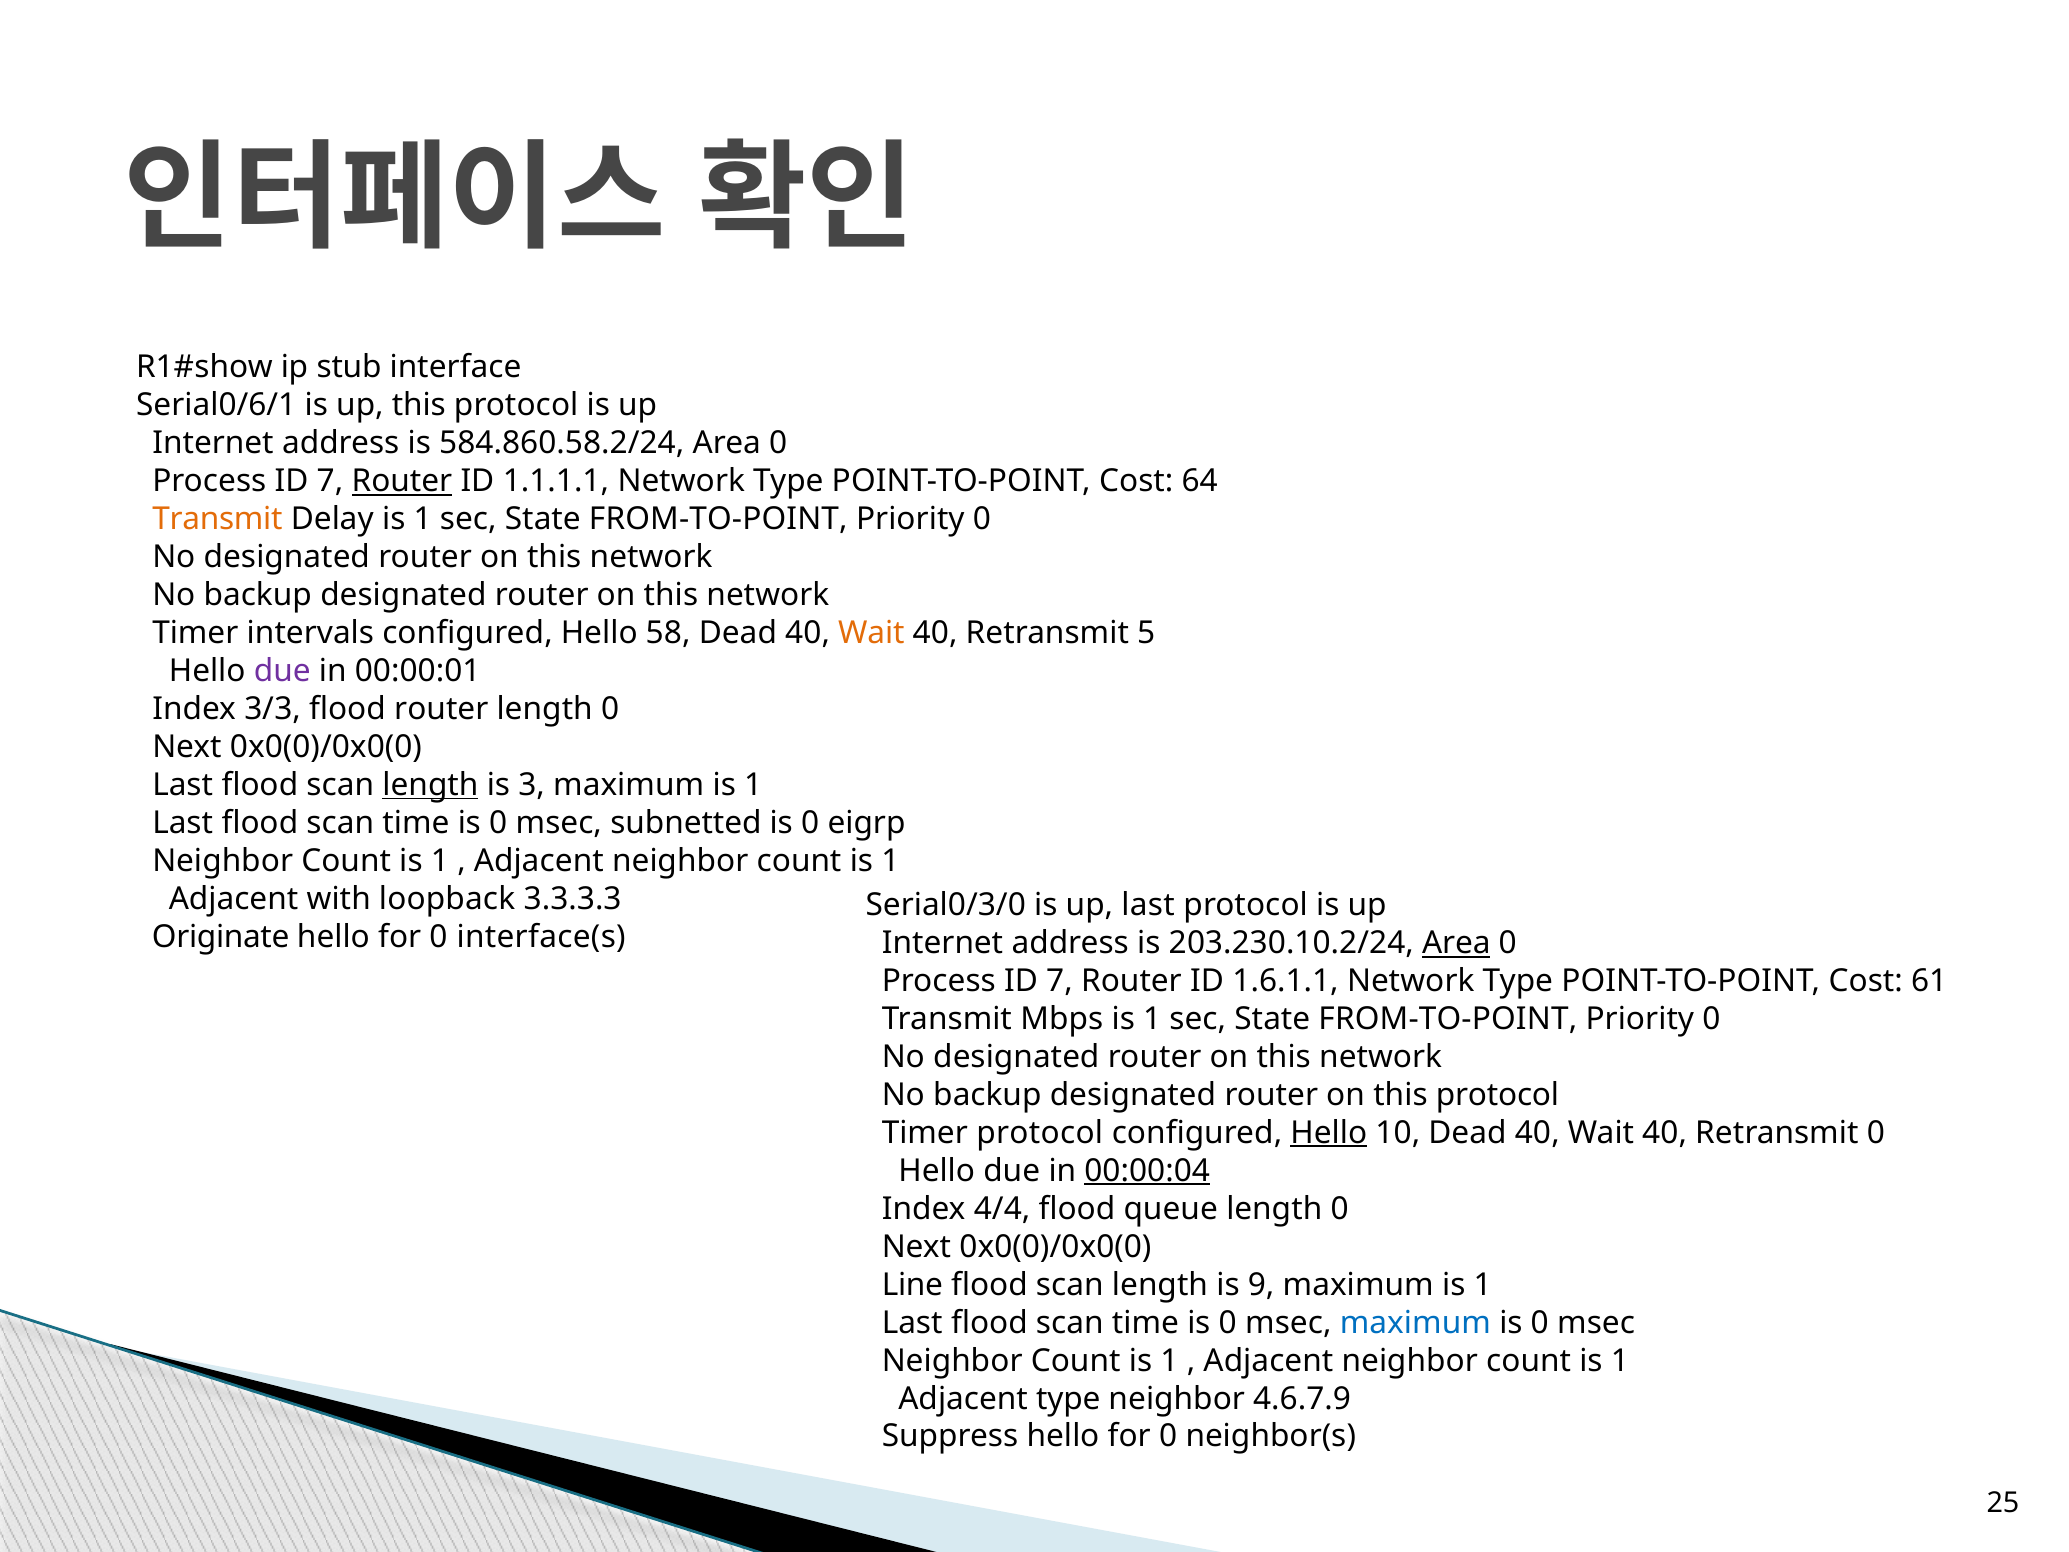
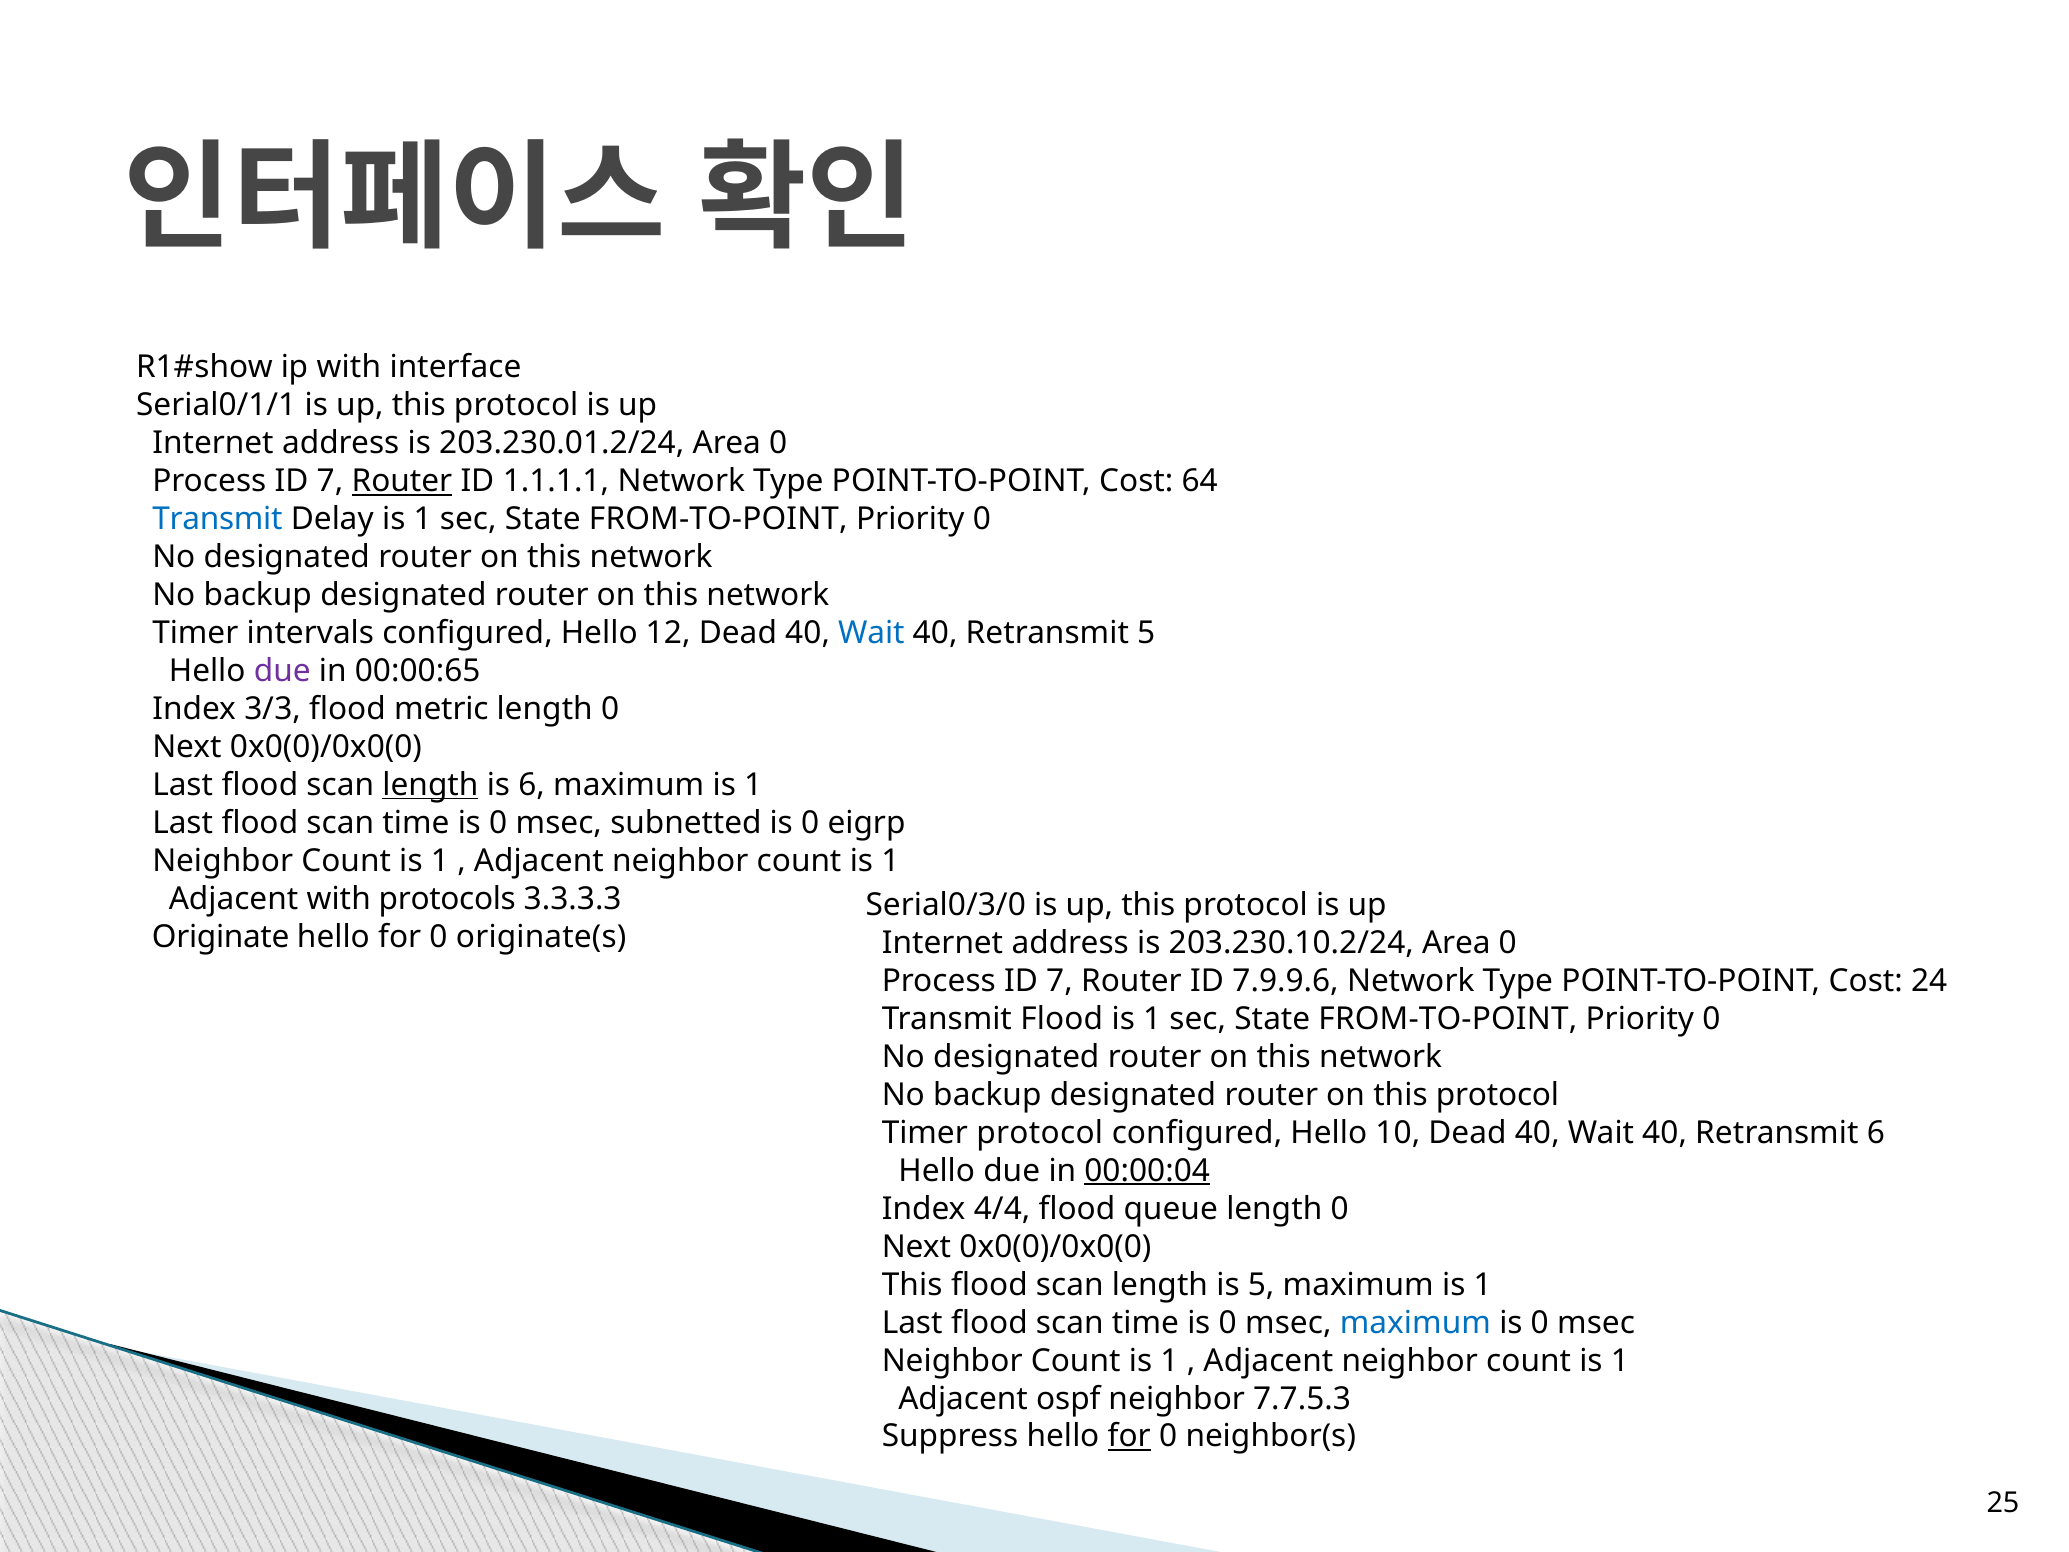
ip stub: stub -> with (349, 367)
Serial0/6/1: Serial0/6/1 -> Serial0/1/1 (216, 405)
584.860.58.2/24: 584.860.58.2/24 -> 203.230.01.2/24 (562, 443)
Transmit colour: orange -> blue (217, 519)
58: 58 -> 12 (668, 633)
Wait colour: orange -> blue (871, 633)
00:00:01: 00:00:01 -> 00:00:65 (418, 671)
flood router: router -> metric (441, 709)
is 3: 3 -> 6 (532, 785)
loopback: loopback -> protocols (447, 899)
Serial0/3/0 is up last: last -> this (1148, 905)
interface(s: interface(s -> originate(s (541, 937)
Area underline: present -> none (1456, 943)
1.6.1.1: 1.6.1.1 -> 7.9.9.6 (1286, 981)
61: 61 -> 24 (1929, 981)
Transmit Mbps: Mbps -> Flood (1062, 1019)
Hello underline: present -> none (1329, 1133)
Retransmit 0: 0 -> 6 (1876, 1133)
Line: Line -> This (912, 1284)
is 9: 9 -> 5 (1261, 1284)
Adjacent type: type -> ospf (1068, 1398)
4.6.7.9: 4.6.7.9 -> 7.7.5.3 (1302, 1398)
for underline: none -> present (1129, 1436)
